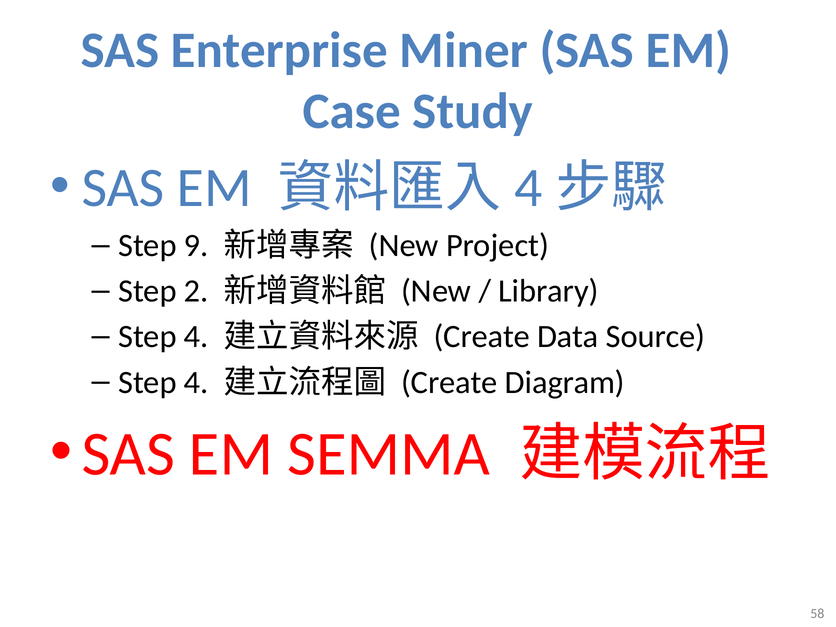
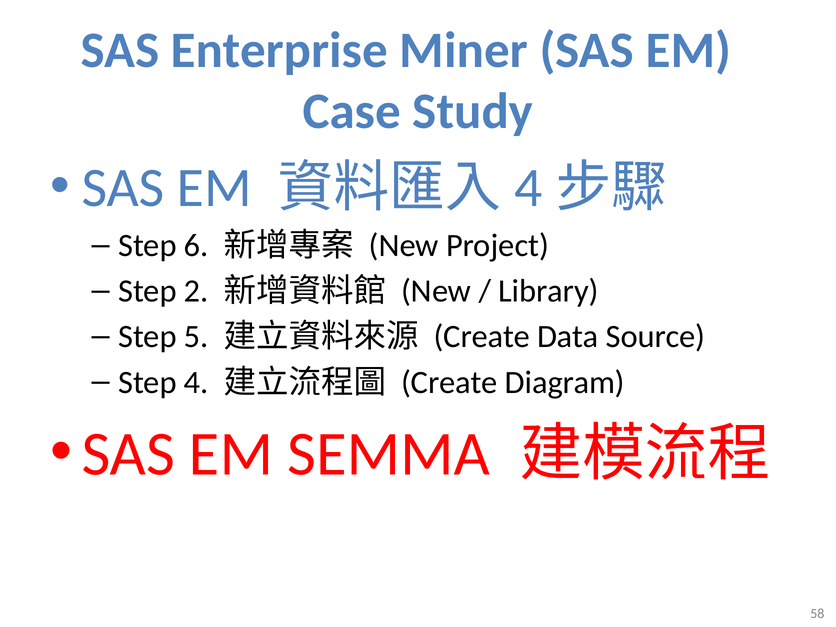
9: 9 -> 6 (196, 246)
4: 4 -> 5 (196, 337)
